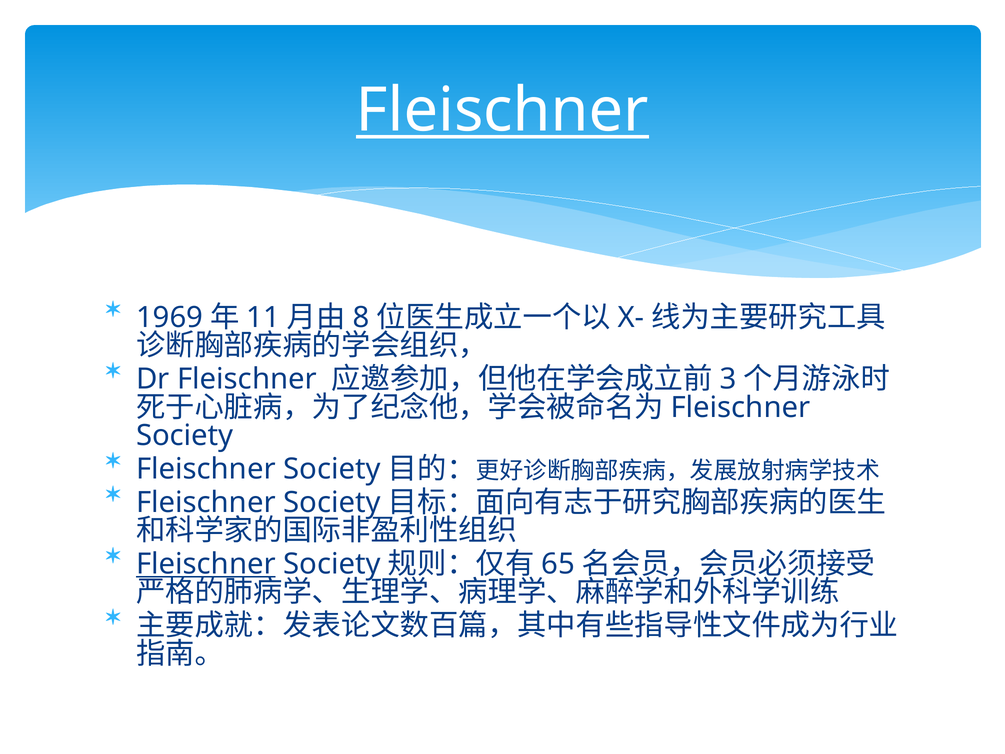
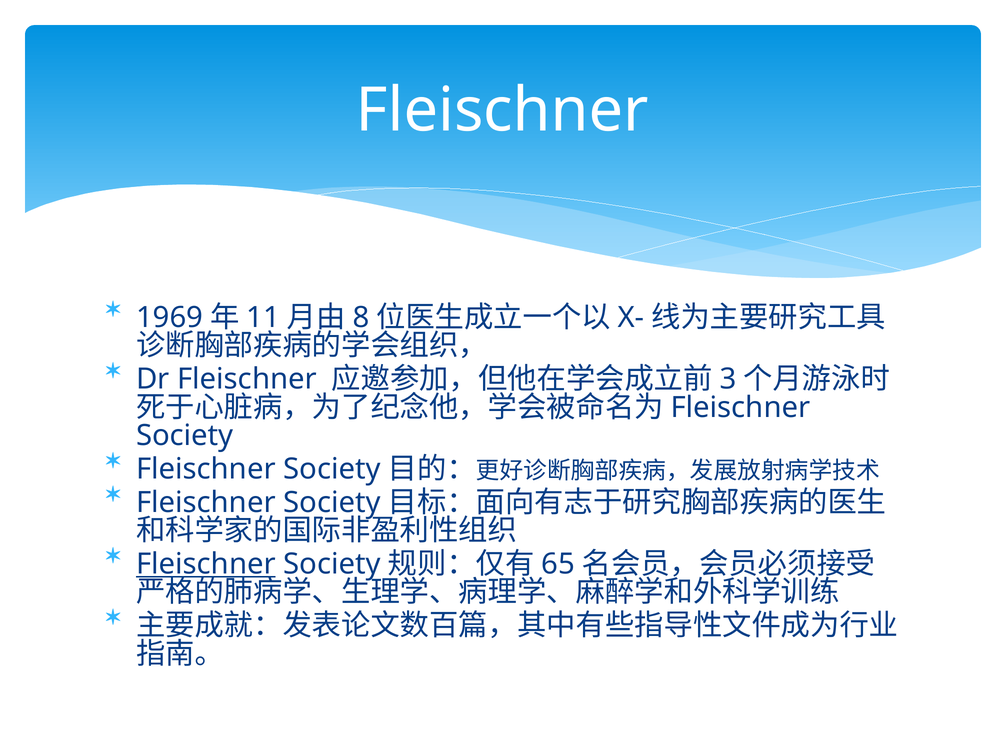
Fleischner underline: present -> none (502, 110)
